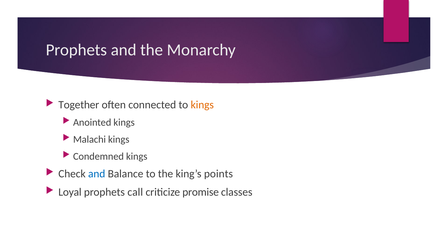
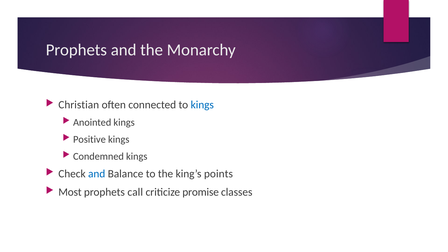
Together: Together -> Christian (79, 105)
kings colour: orange -> blue (202, 105)
Malachi: Malachi -> Positive (89, 139)
Loyal: Loyal -> Most (70, 192)
